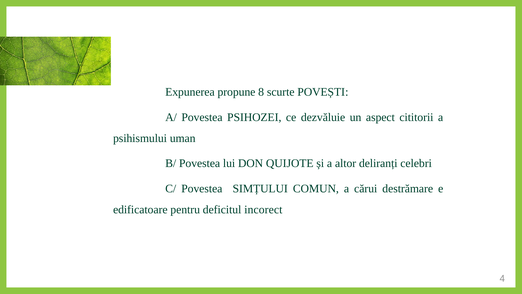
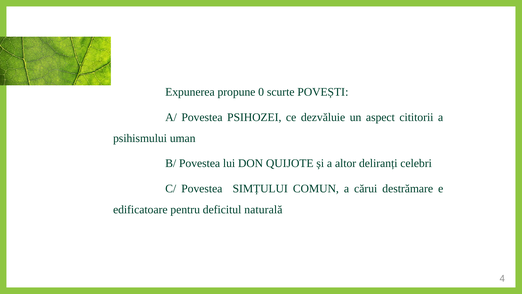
8: 8 -> 0 (261, 92)
incorect: incorect -> naturală (263, 209)
